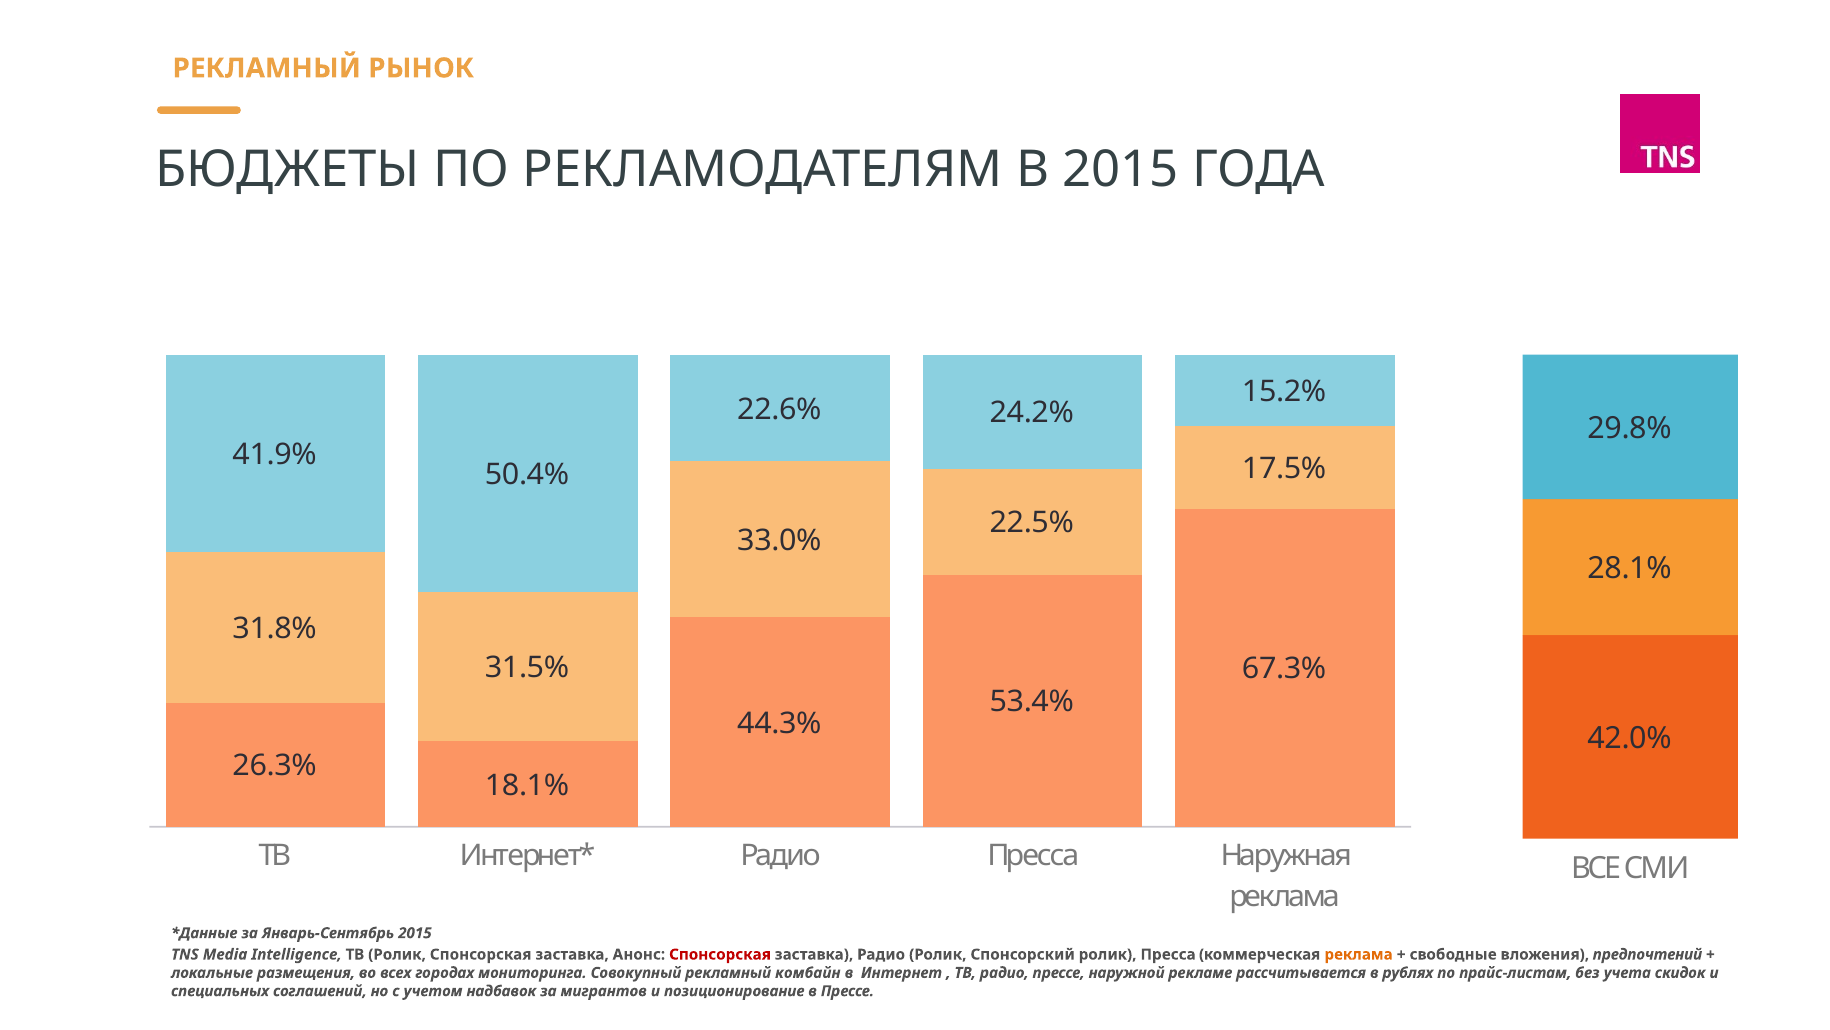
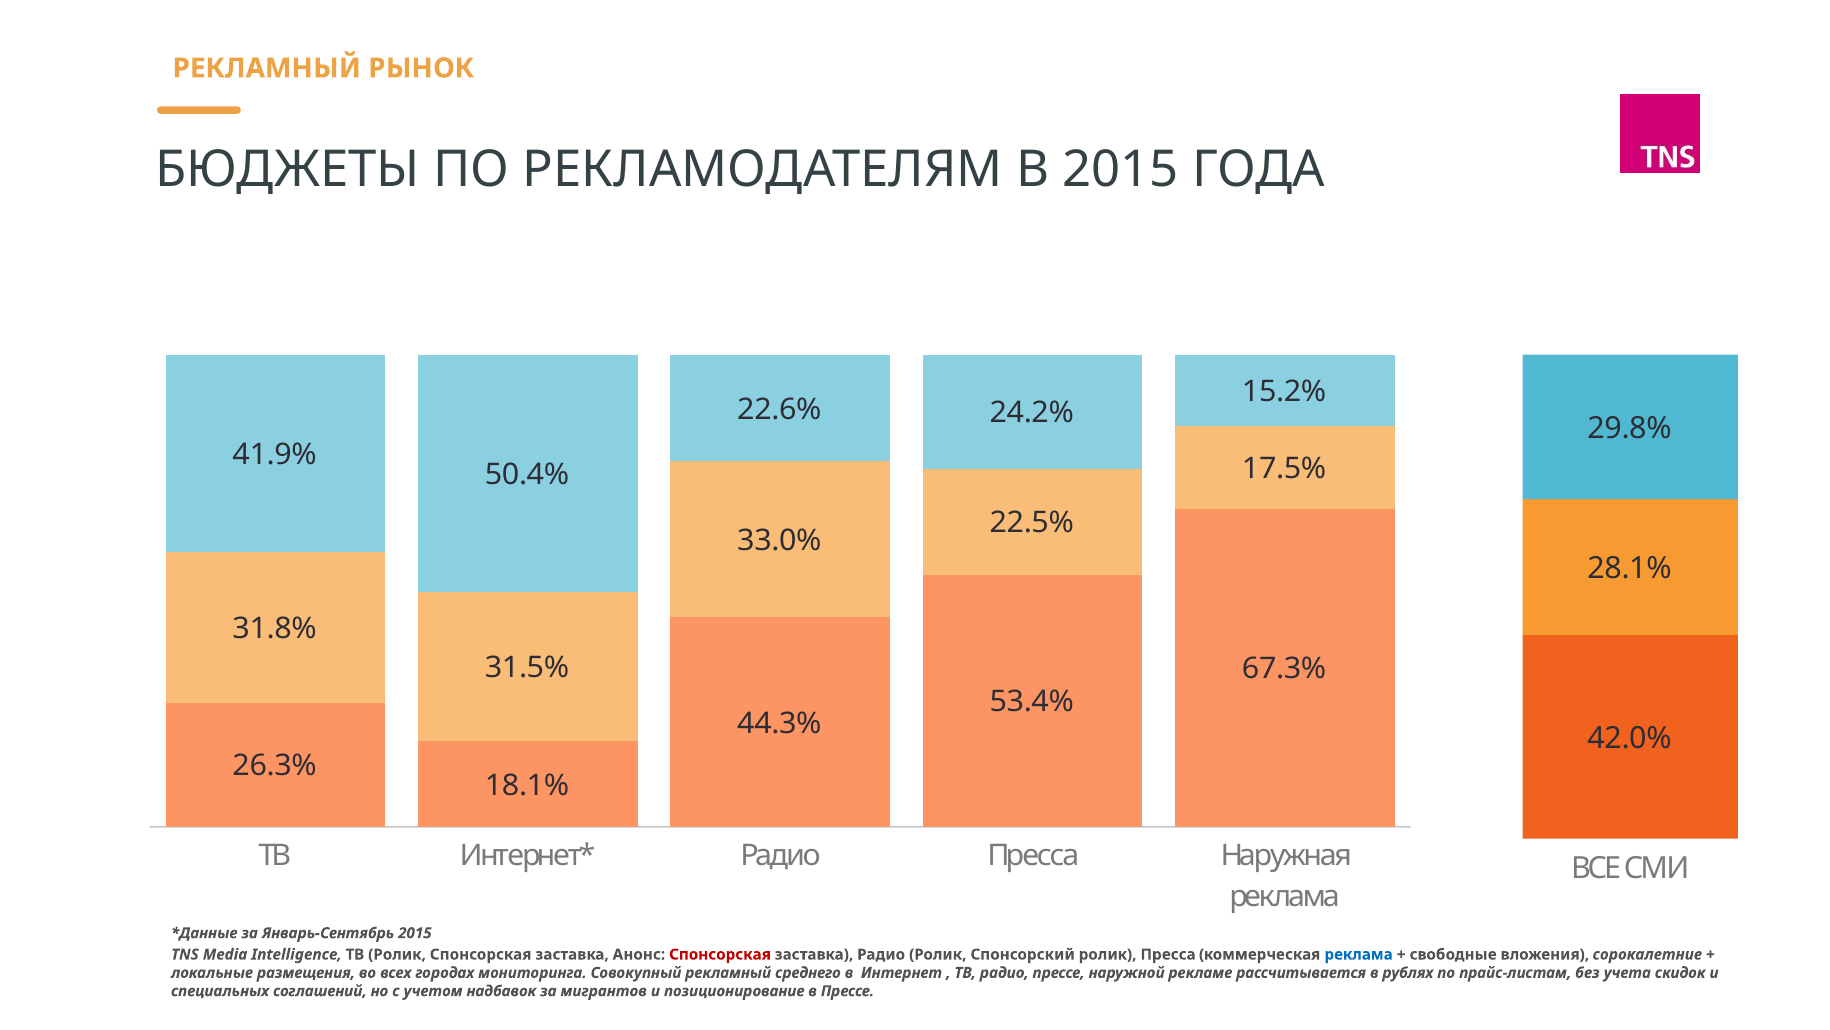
реклама colour: orange -> blue (1359, 954)
предпочтений: предпочтений -> сорокалетние (1647, 954)
комбайн: комбайн -> среднего (808, 972)
